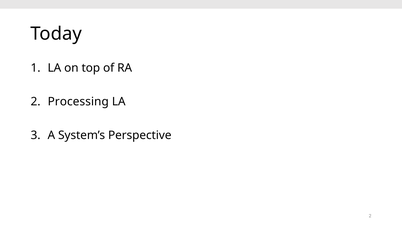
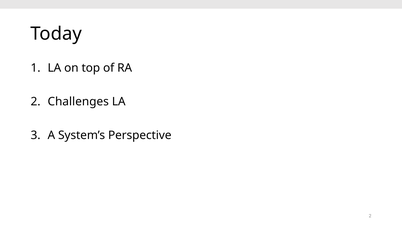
Processing: Processing -> Challenges (78, 102)
